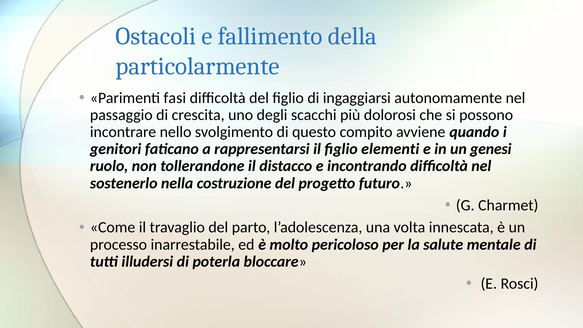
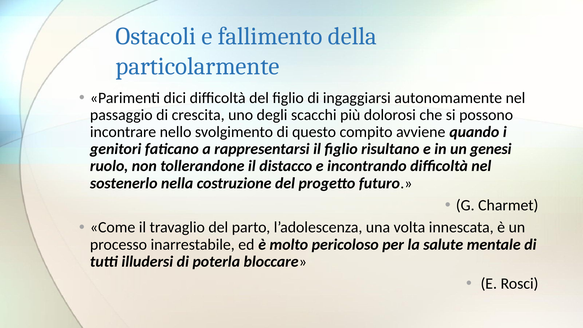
fasi: fasi -> dici (175, 98)
elementi: elementi -> risultano (390, 149)
